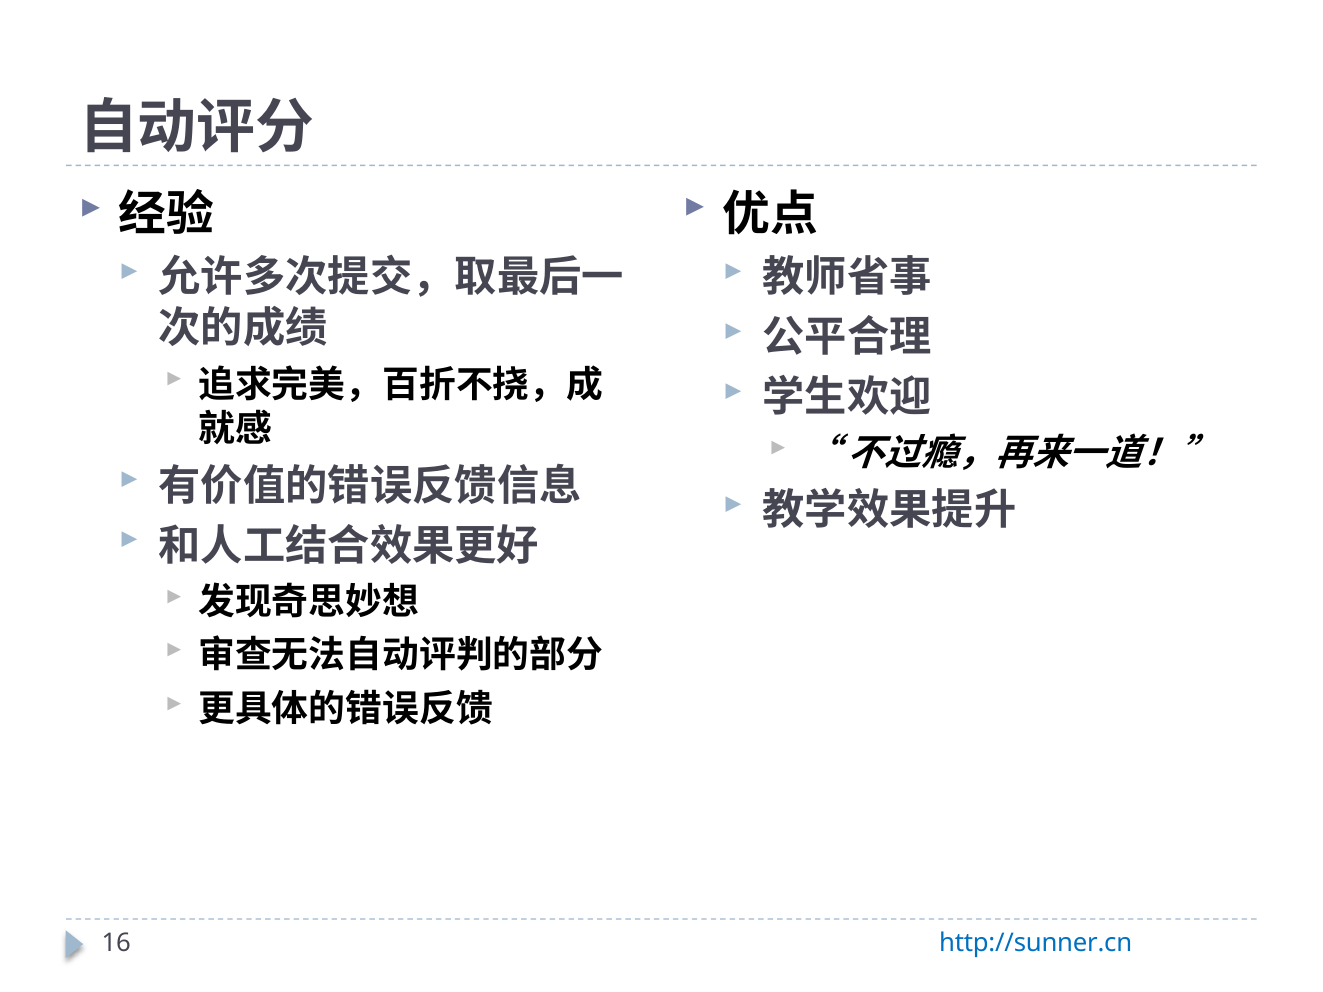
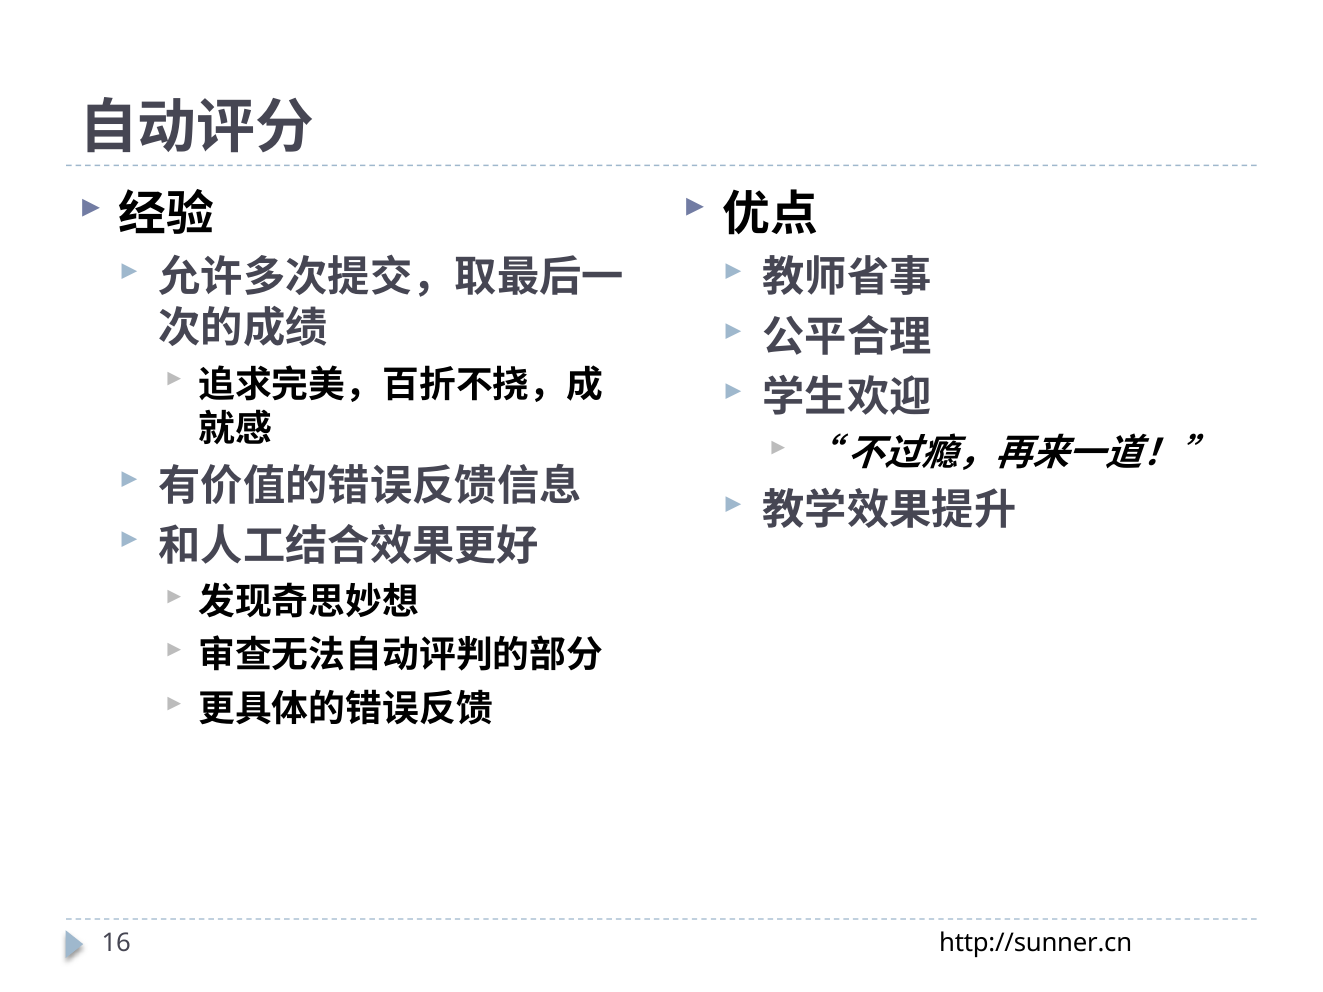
http://sunner.cn colour: blue -> black (1036, 943)
